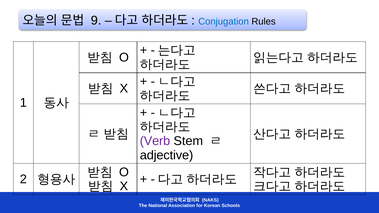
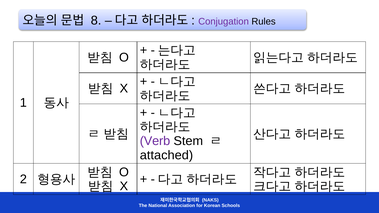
9: 9 -> 8 (96, 20)
Conjugation colour: blue -> purple (224, 21)
adjective: adjective -> attached (166, 155)
